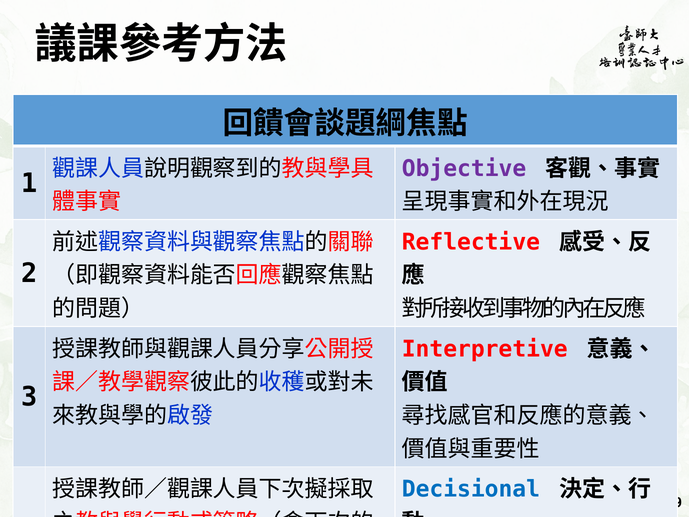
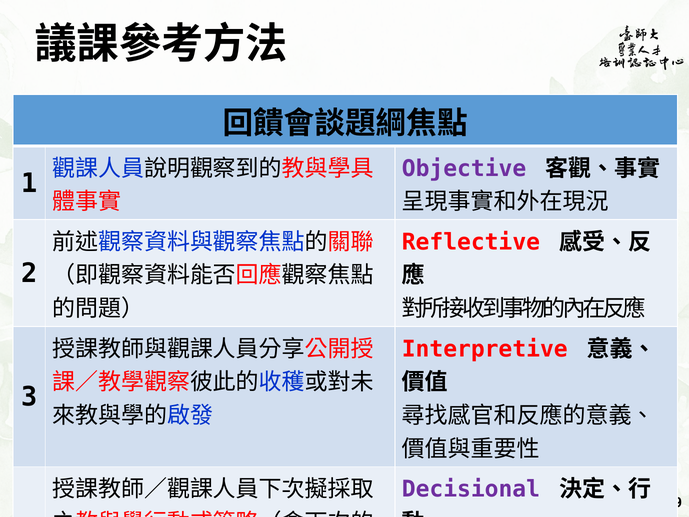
Decisional colour: blue -> purple (471, 489)
